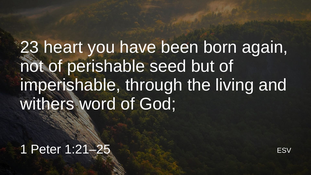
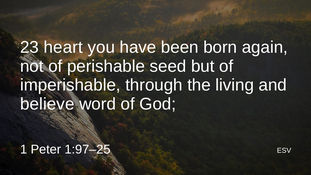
withers: withers -> believe (47, 104)
1:21–25: 1:21–25 -> 1:97–25 (87, 149)
